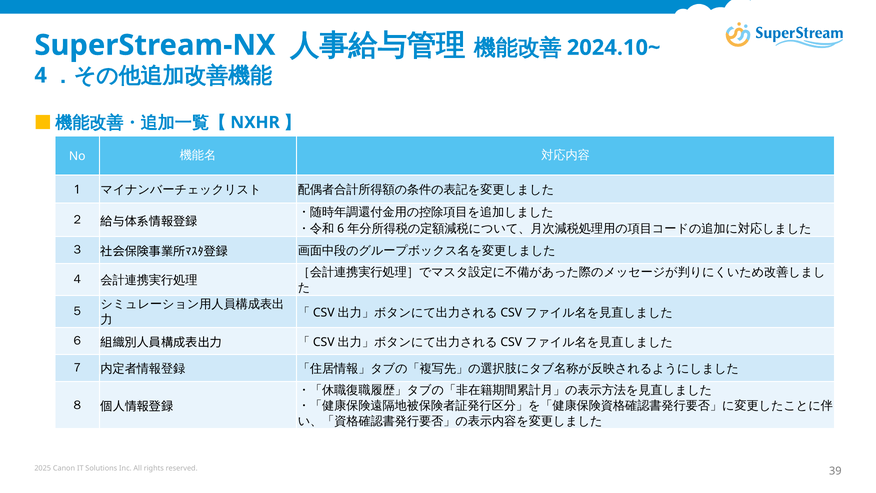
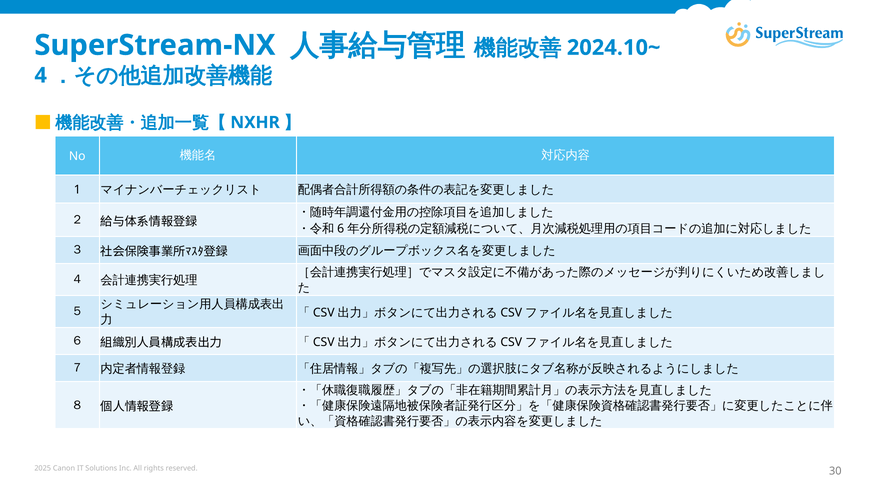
39: 39 -> 30 (835, 471)
